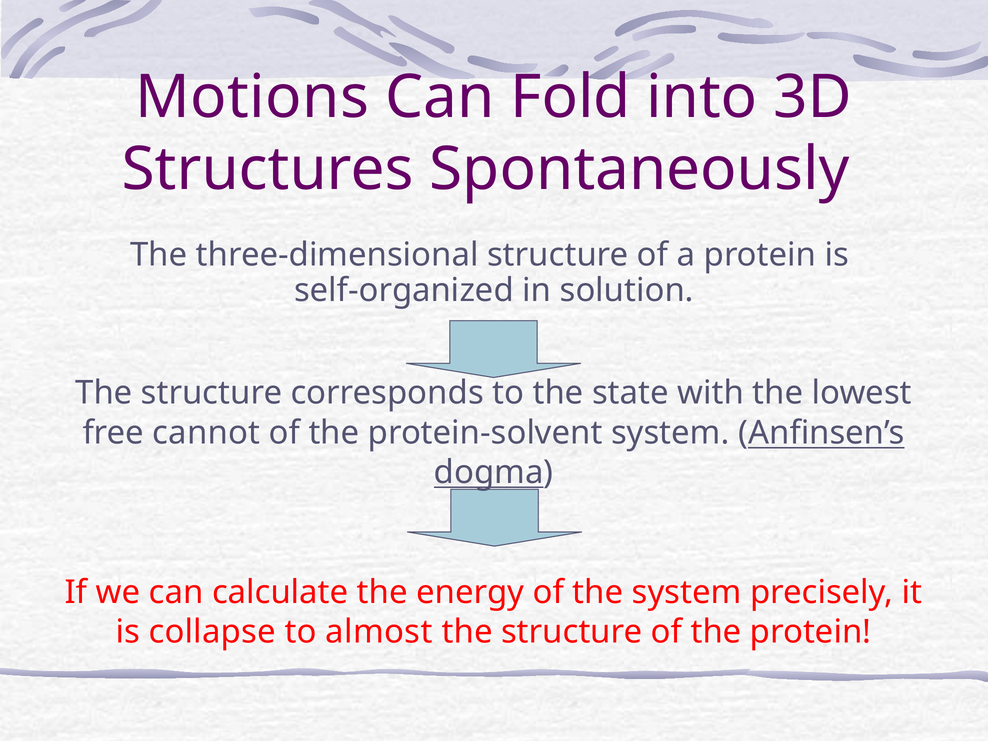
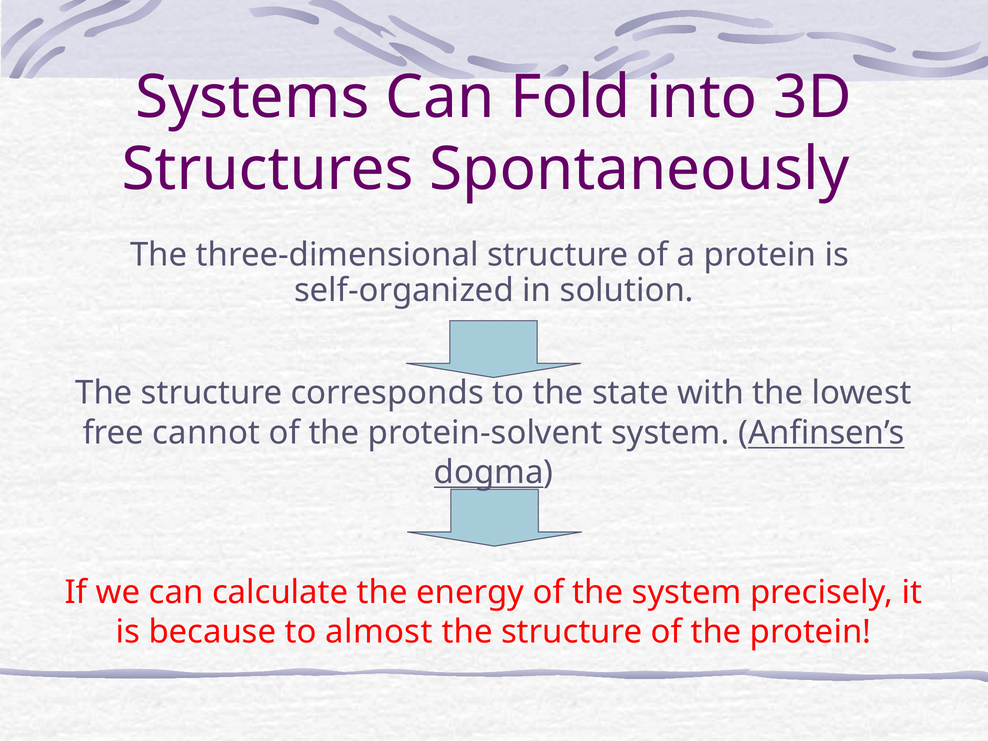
Motions: Motions -> Systems (252, 97)
collapse: collapse -> because (212, 632)
